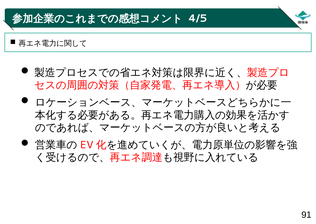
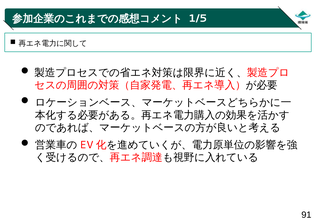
4/5: 4/5 -> 1/5 (198, 18)
